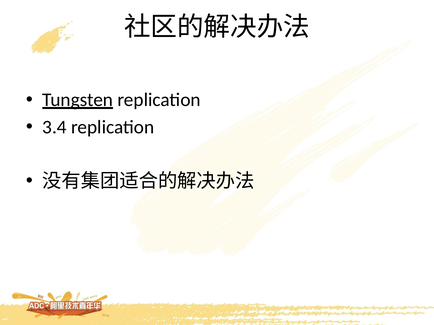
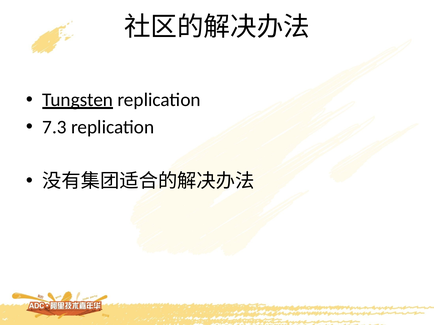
3.4: 3.4 -> 7.3 (54, 127)
